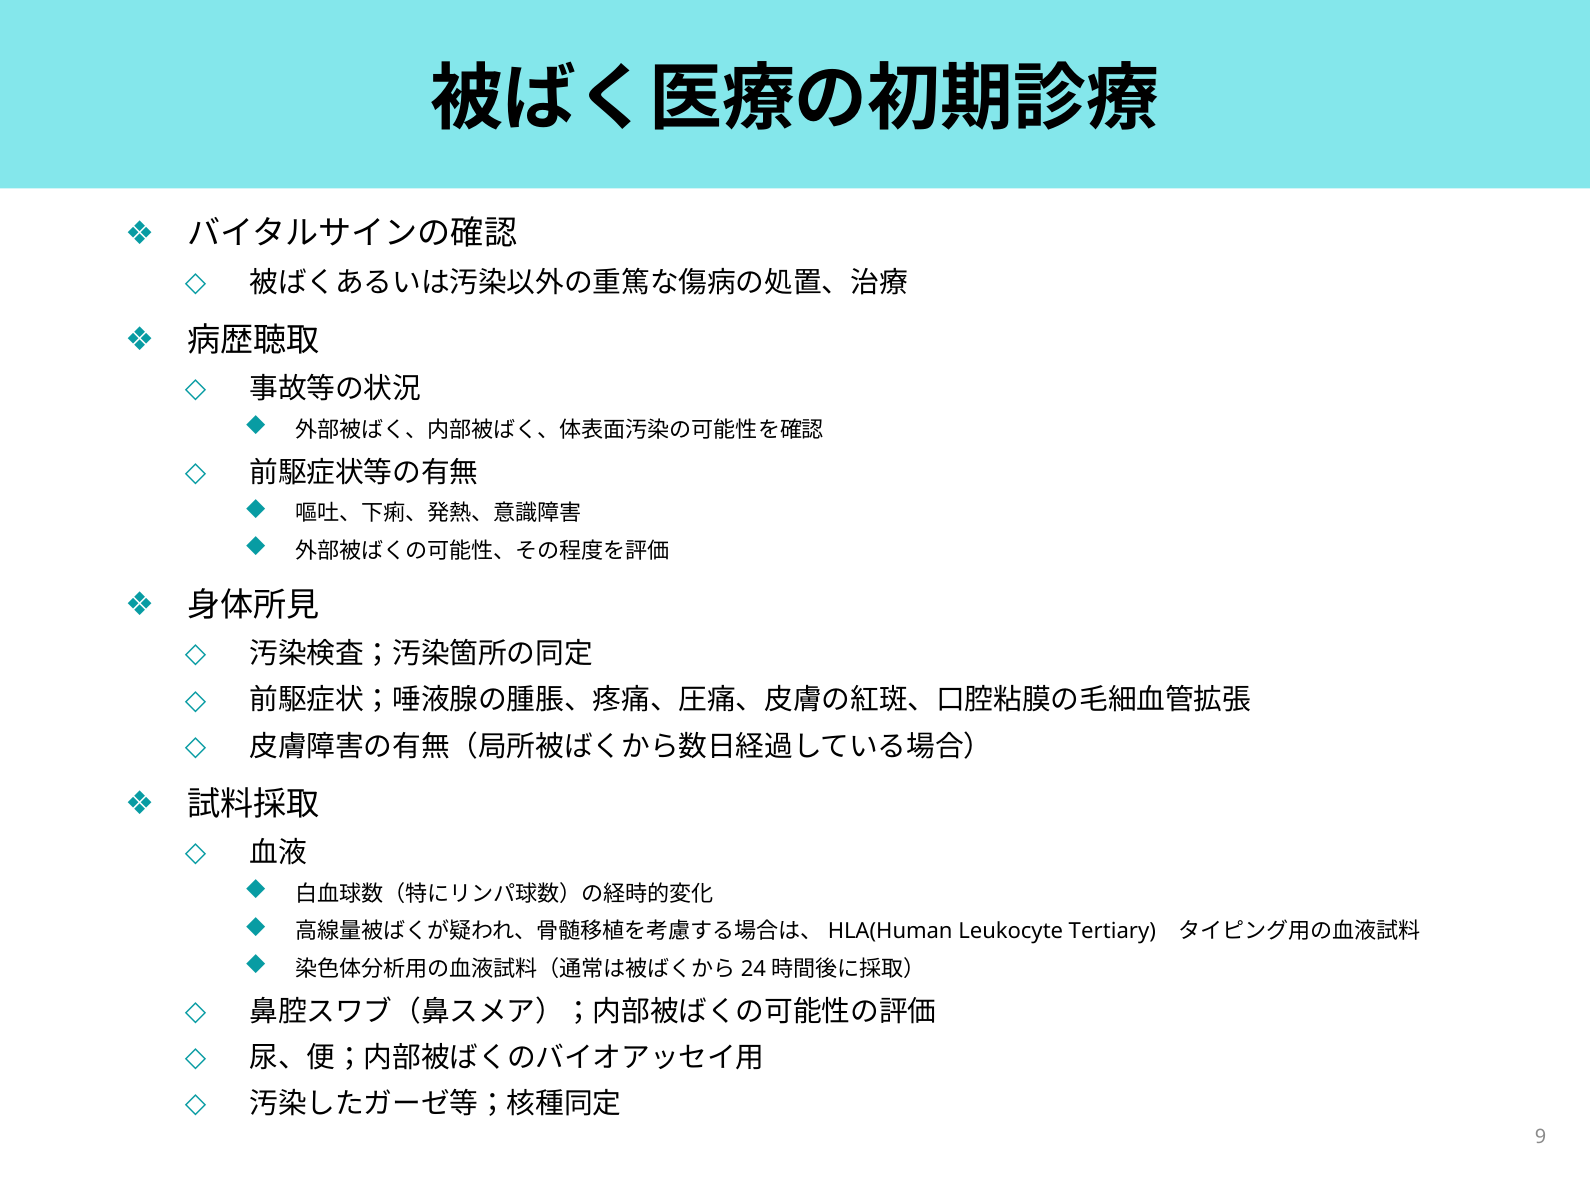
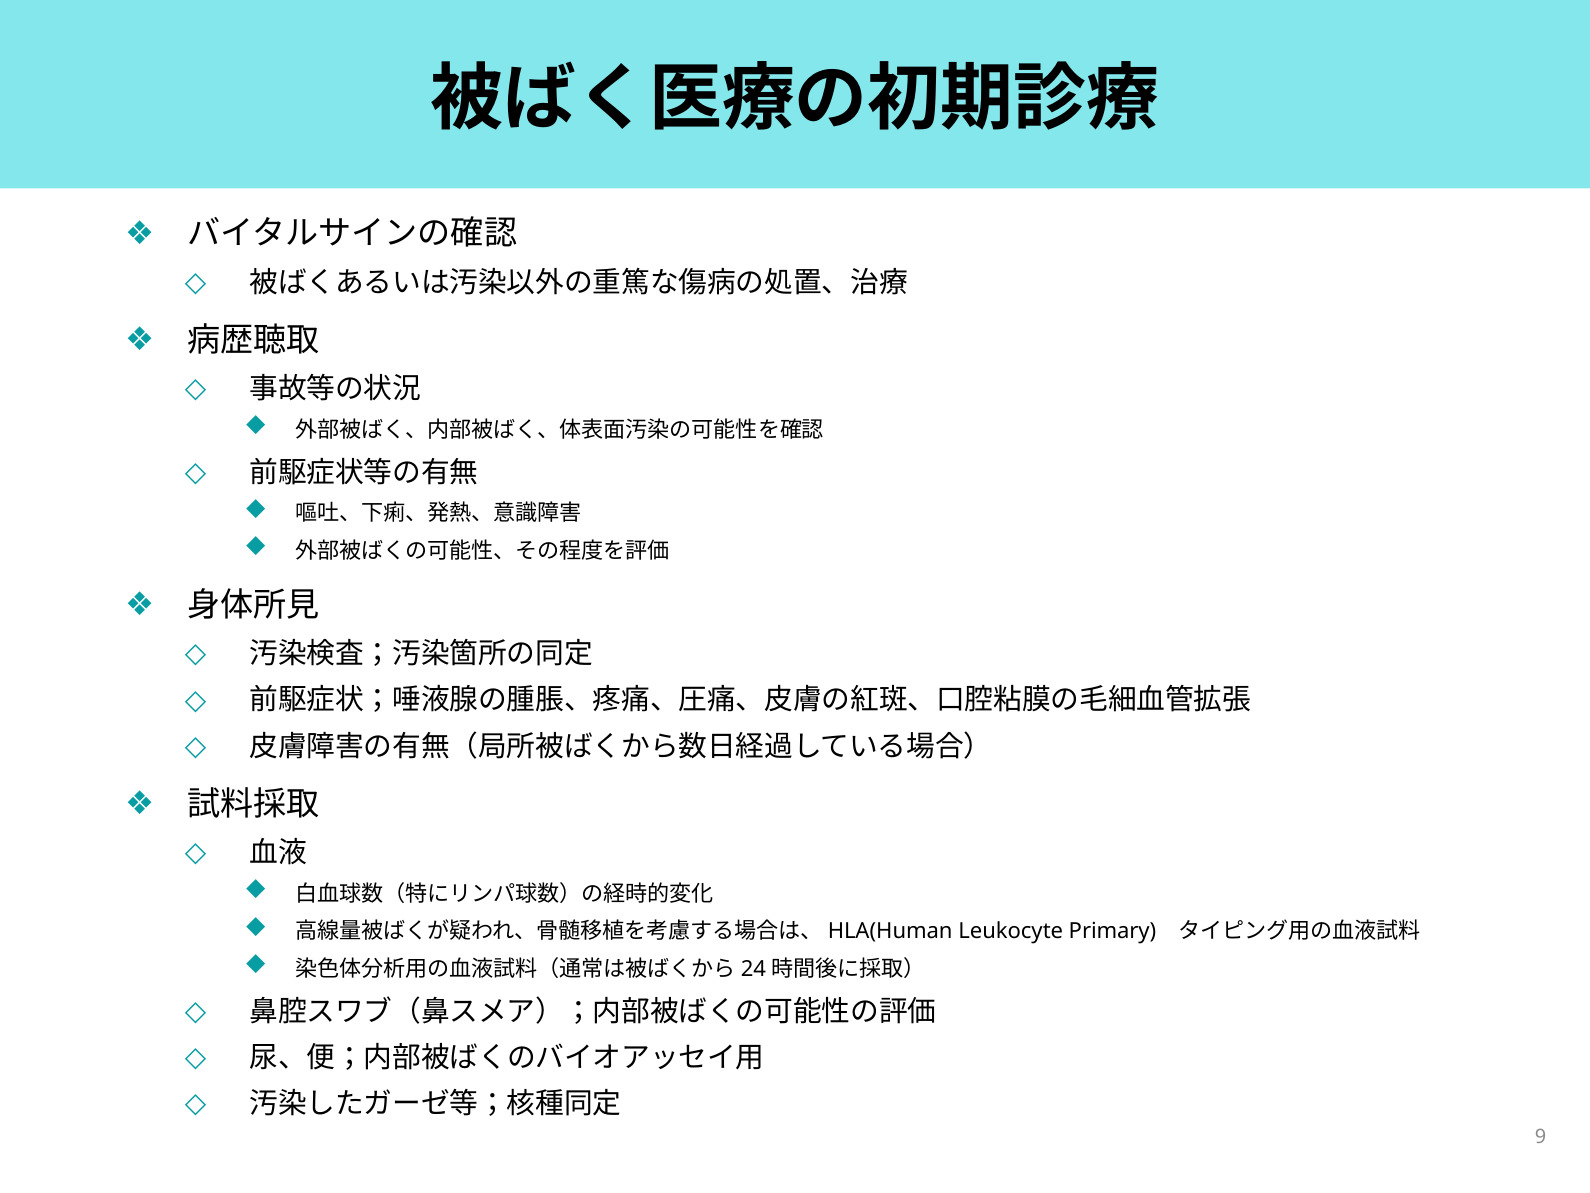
Tertiary: Tertiary -> Primary (1113, 931)
